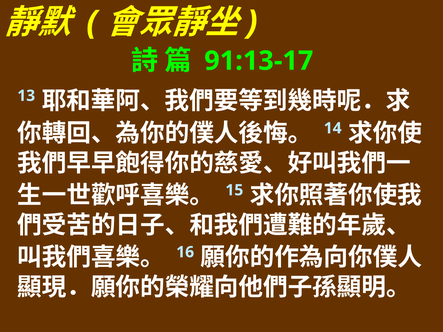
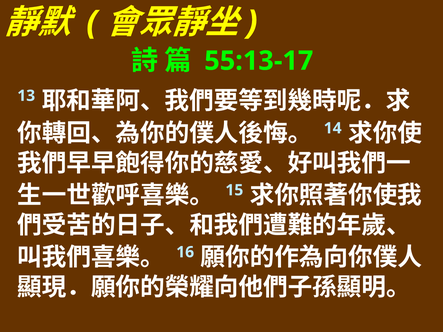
91:13-17: 91:13-17 -> 55:13-17 (259, 61)
